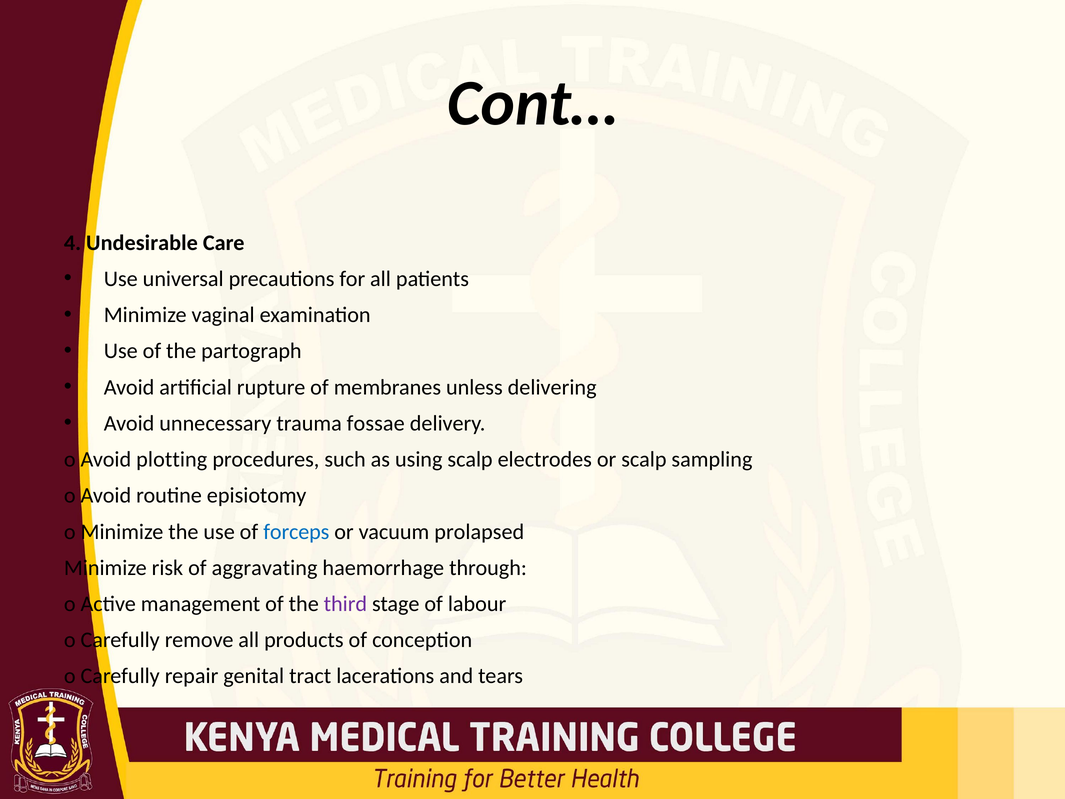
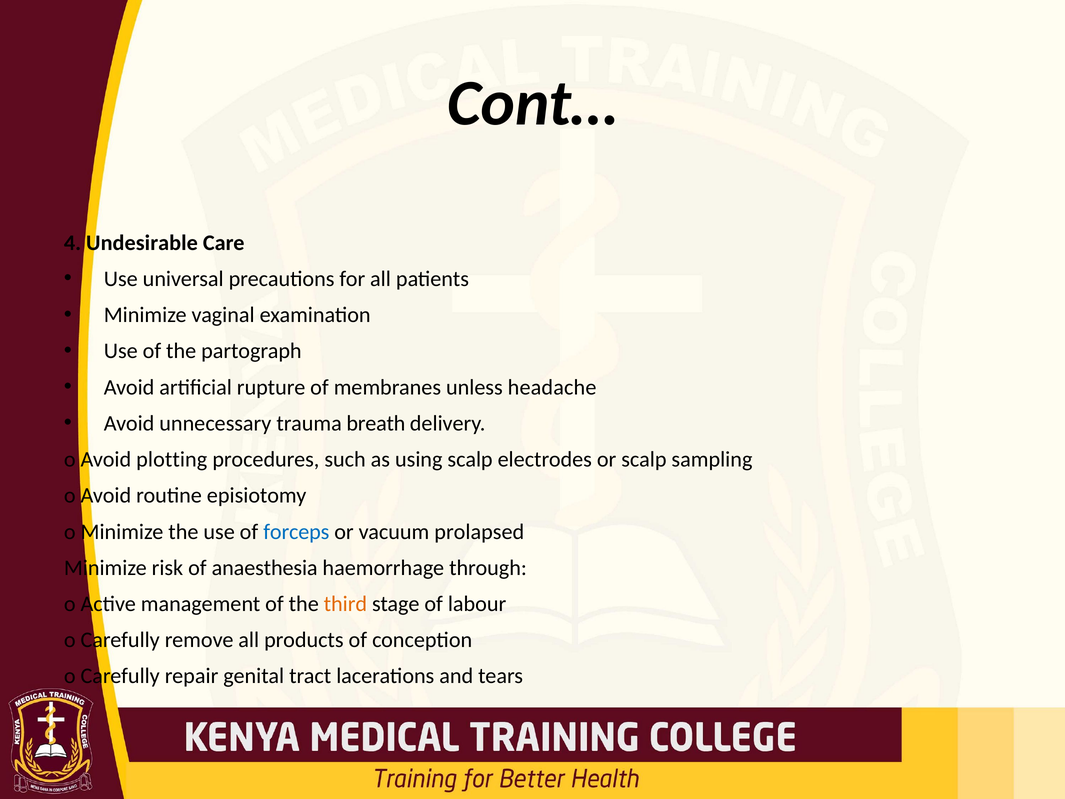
delivering: delivering -> headache (552, 387)
fossae: fossae -> breath (376, 423)
aggravating: aggravating -> anaesthesia (265, 568)
third colour: purple -> orange (345, 604)
